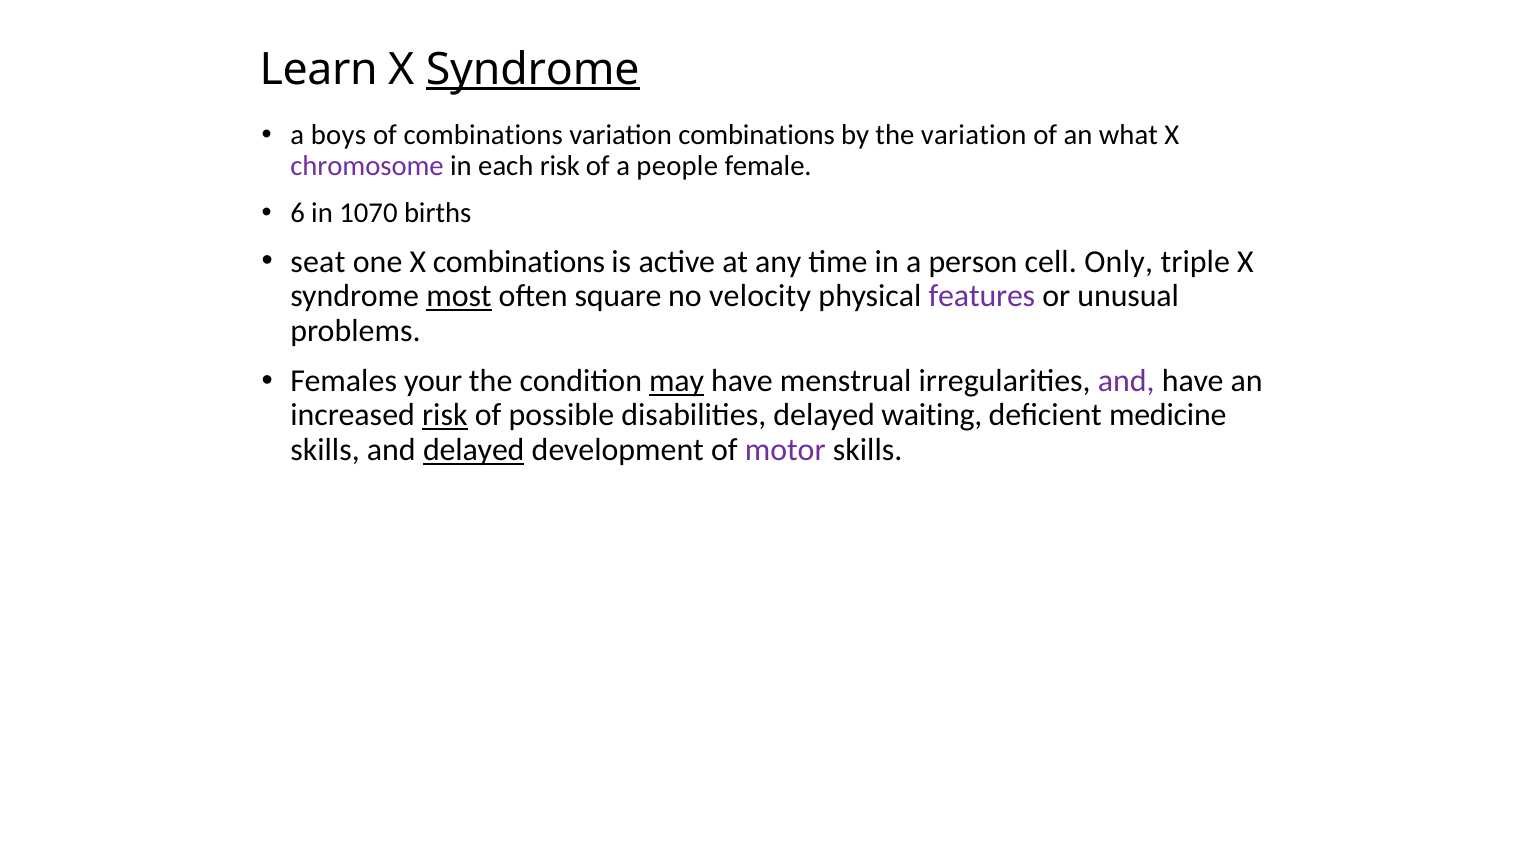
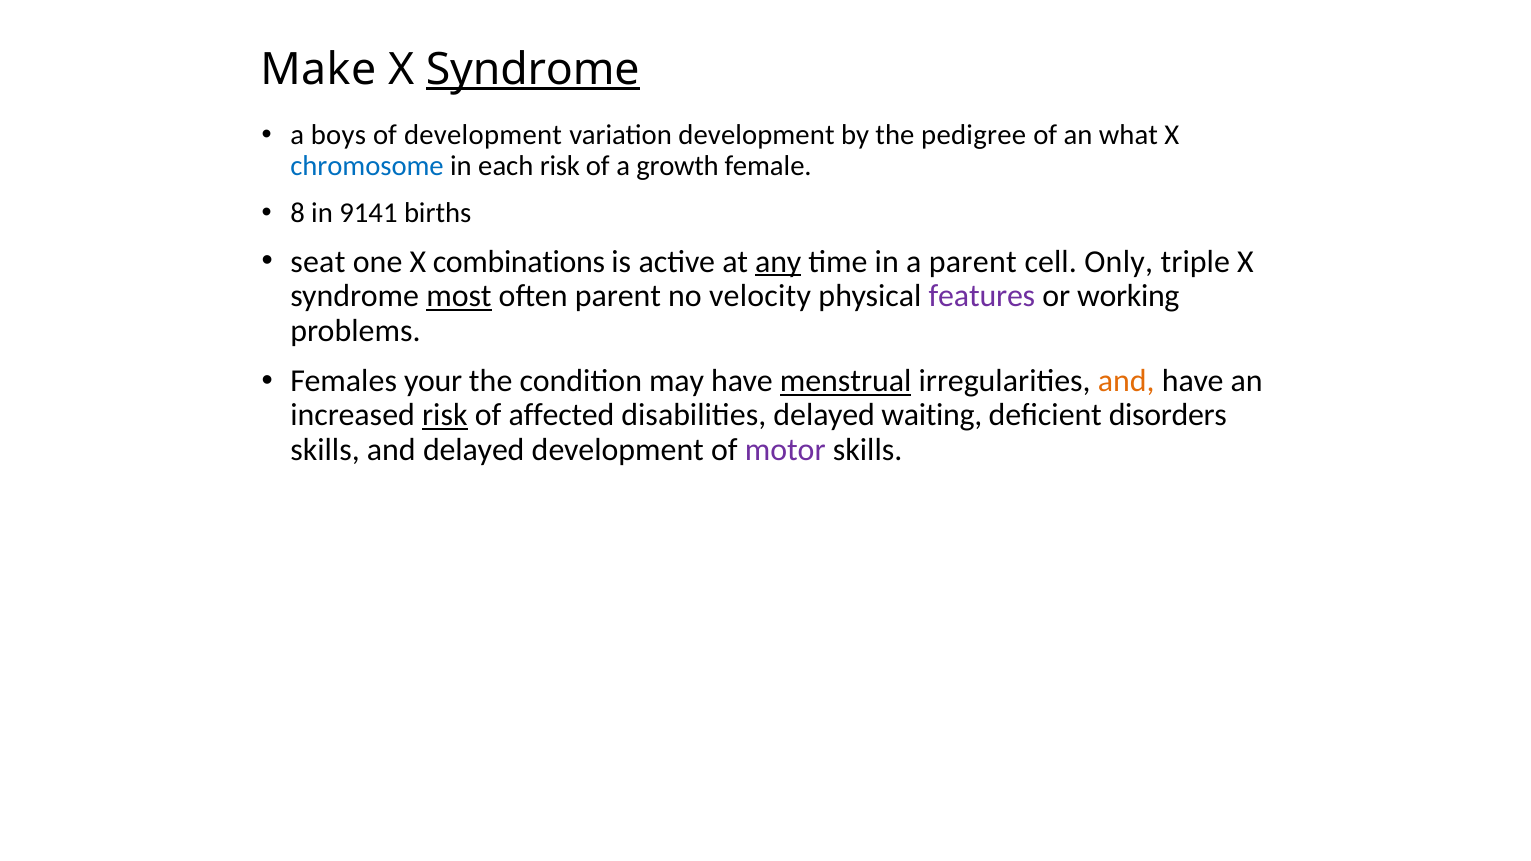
Learn: Learn -> Make (318, 69)
of combinations: combinations -> development (483, 135)
variation combinations: combinations -> development (757, 135)
the variation: variation -> pedigree (974, 135)
chromosome colour: purple -> blue (367, 166)
people: people -> growth (678, 166)
6: 6 -> 8 (298, 213)
1070: 1070 -> 9141 (368, 213)
any underline: none -> present (778, 262)
a person: person -> parent (973, 262)
often square: square -> parent (618, 296)
unusual: unusual -> working (1128, 296)
may underline: present -> none (677, 381)
menstrual underline: none -> present (846, 381)
and colour: purple -> orange (1126, 381)
possible: possible -> affected (561, 415)
medicine: medicine -> disorders (1168, 415)
delayed underline: present -> none (474, 450)
